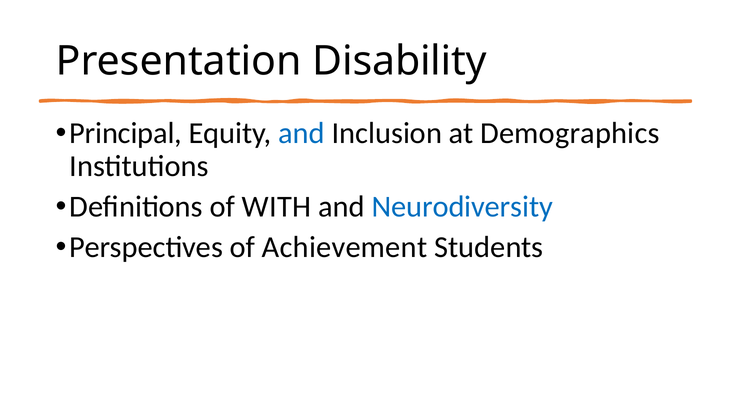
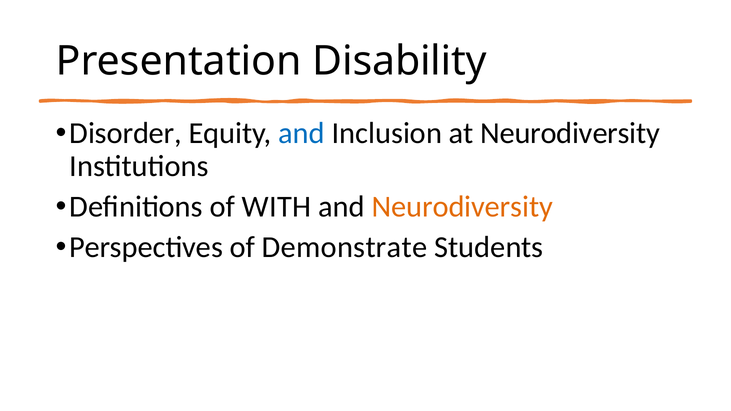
Principal: Principal -> Disorder (126, 133)
at Demographics: Demographics -> Neurodiversity (570, 133)
Neurodiversity colour: blue -> orange (462, 207)
Achievement: Achievement -> Demonstrate (345, 247)
